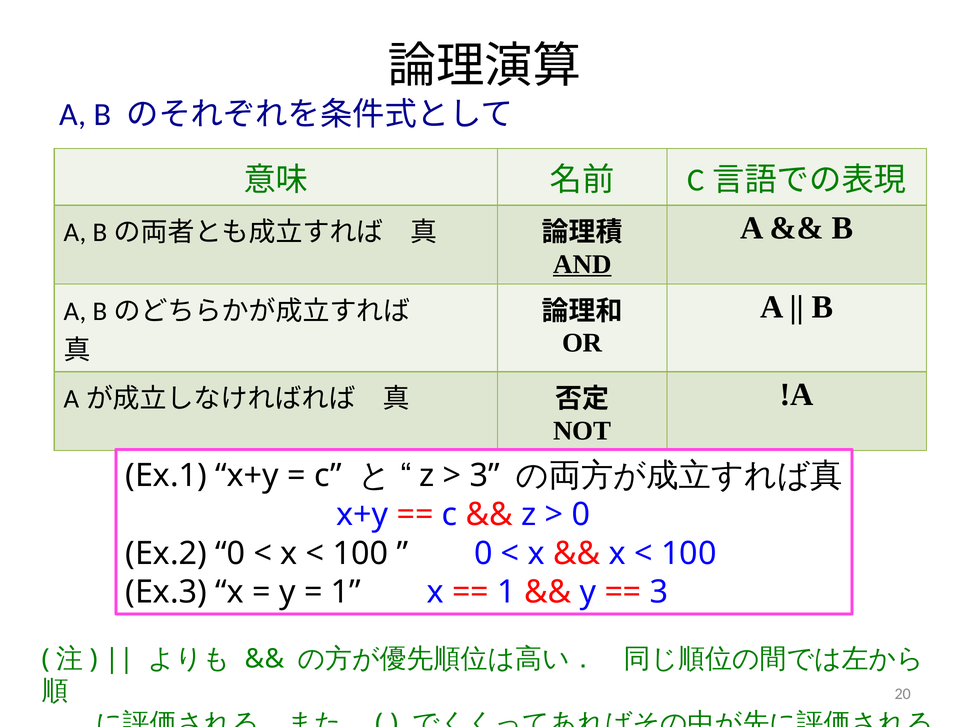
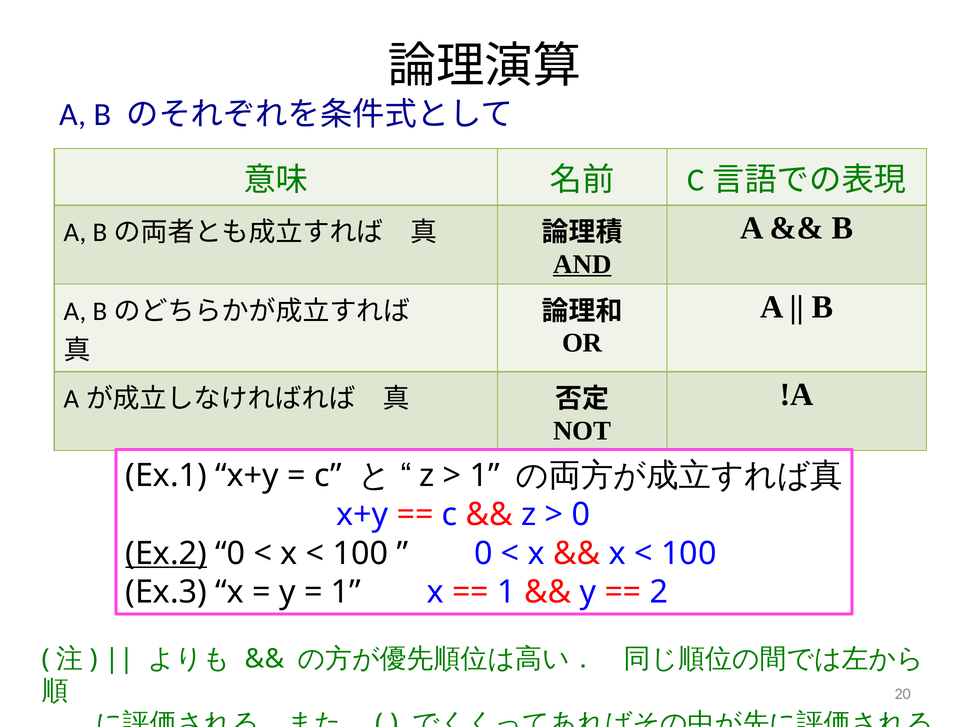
3: 3 -> 1 (485, 476)
Ex.2 underline: none -> present (166, 553)
3: 3 -> 2 (659, 592)
